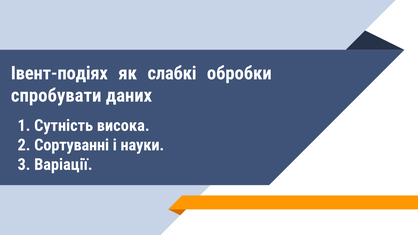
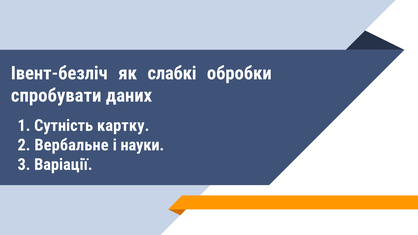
Івент-подіях: Івент-подіях -> Івент-безліч (59, 73)
висока: висока -> картку (123, 126)
Сортуванні: Сортуванні -> Вербальне (71, 145)
